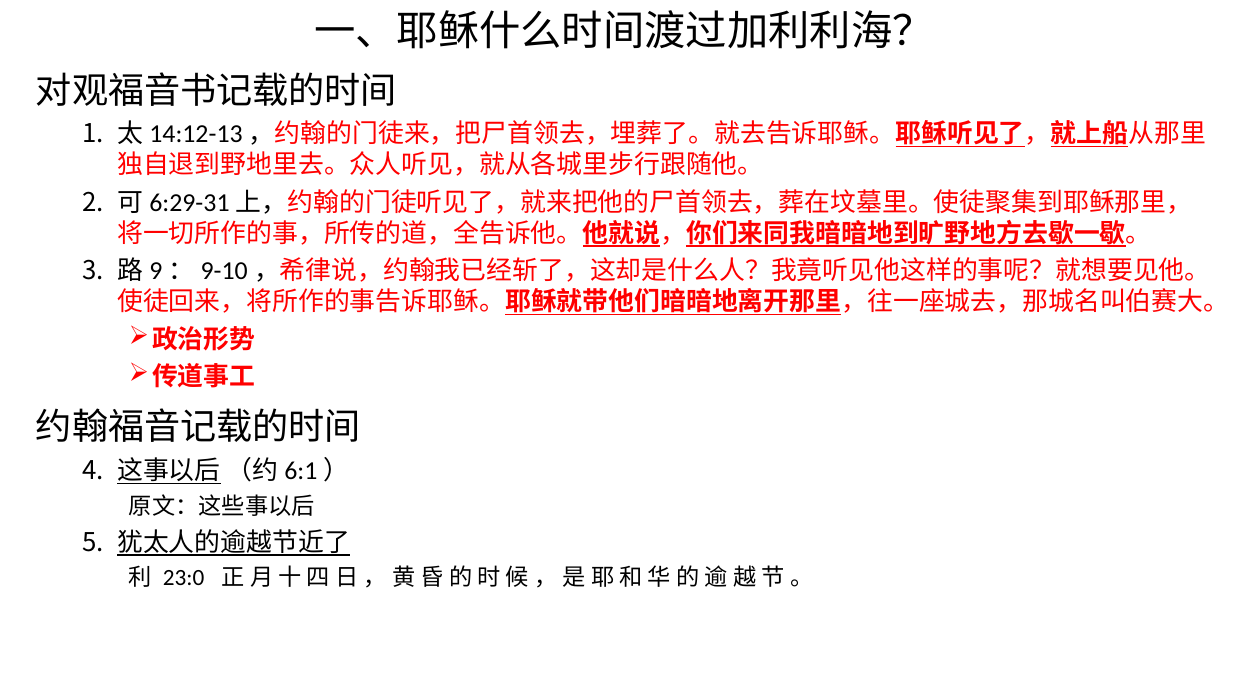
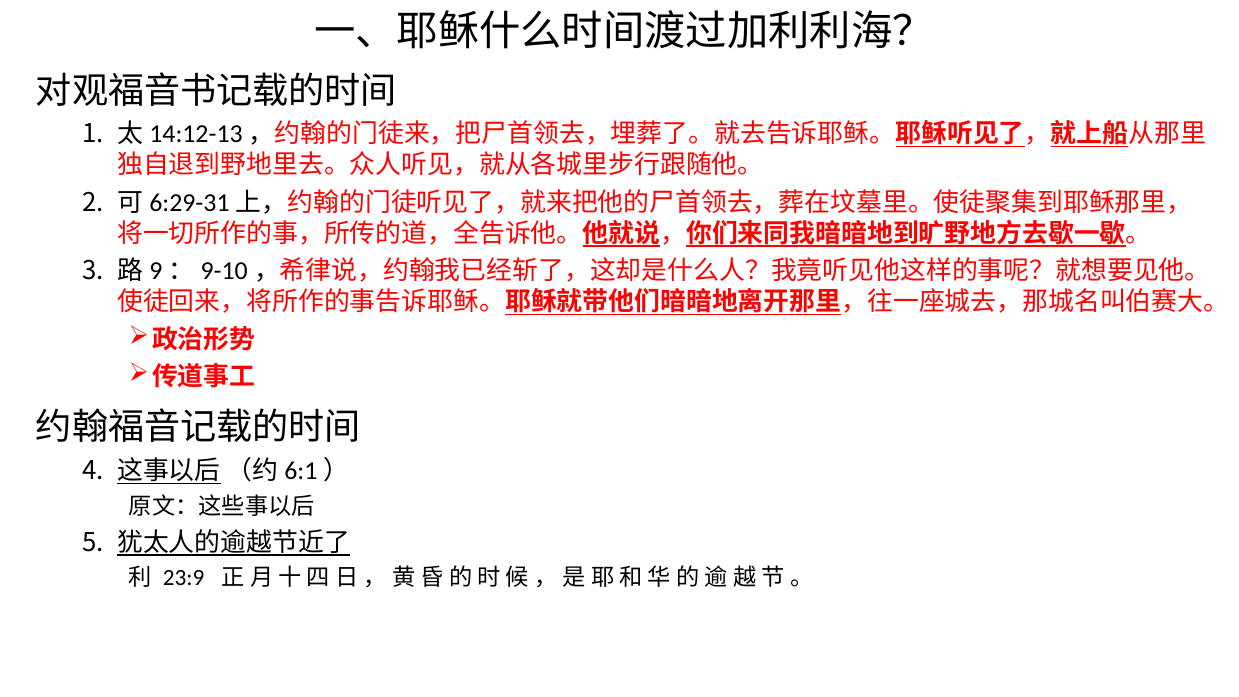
23:0: 23:0 -> 23:9 (184, 578)
